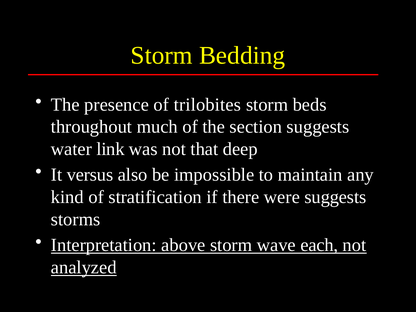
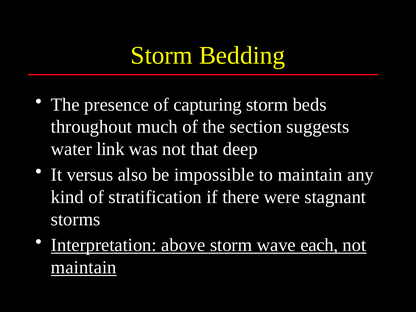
trilobites: trilobites -> capturing (208, 105)
were suggests: suggests -> stagnant (335, 197)
analyzed: analyzed -> maintain (84, 267)
